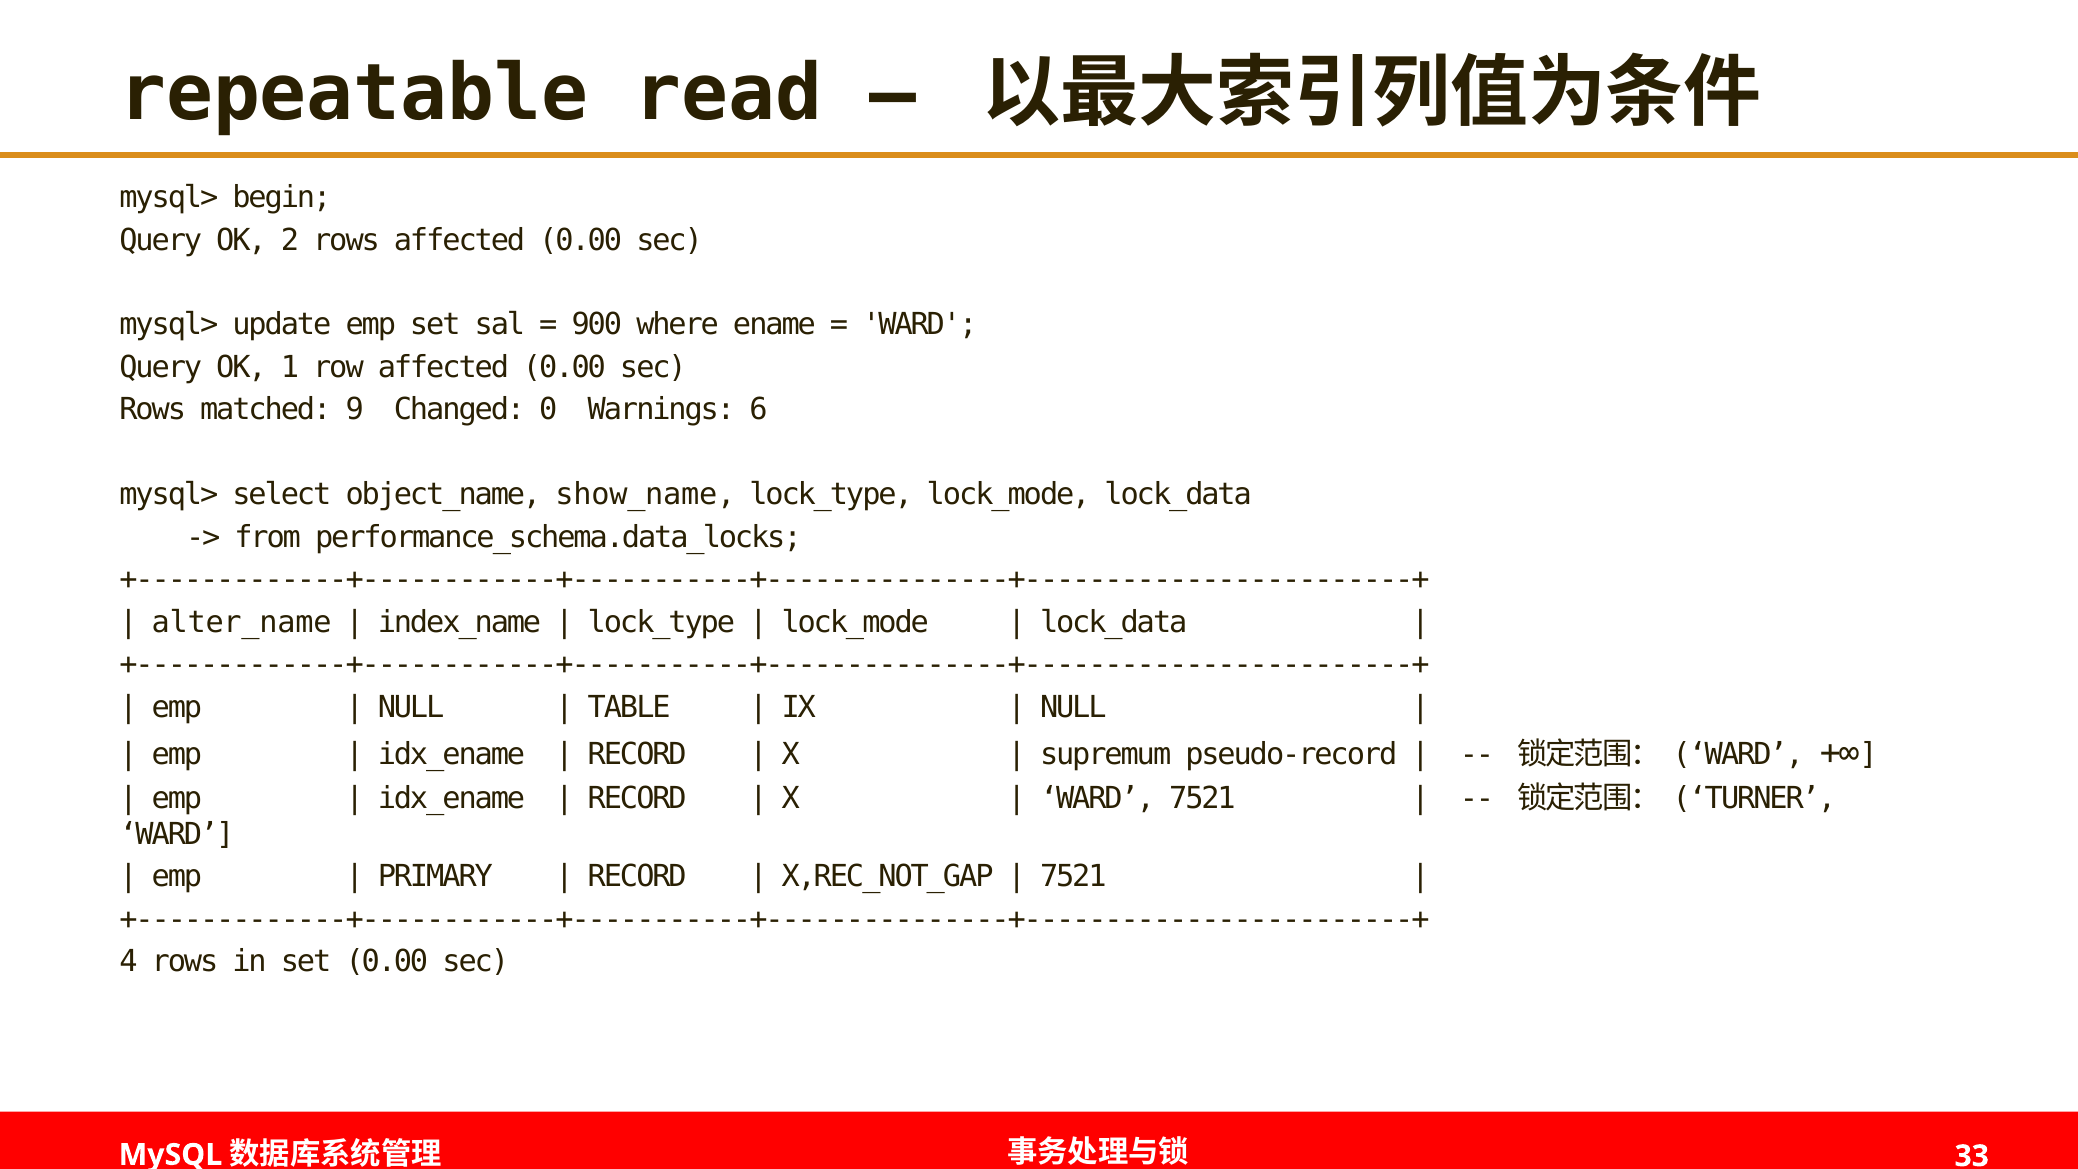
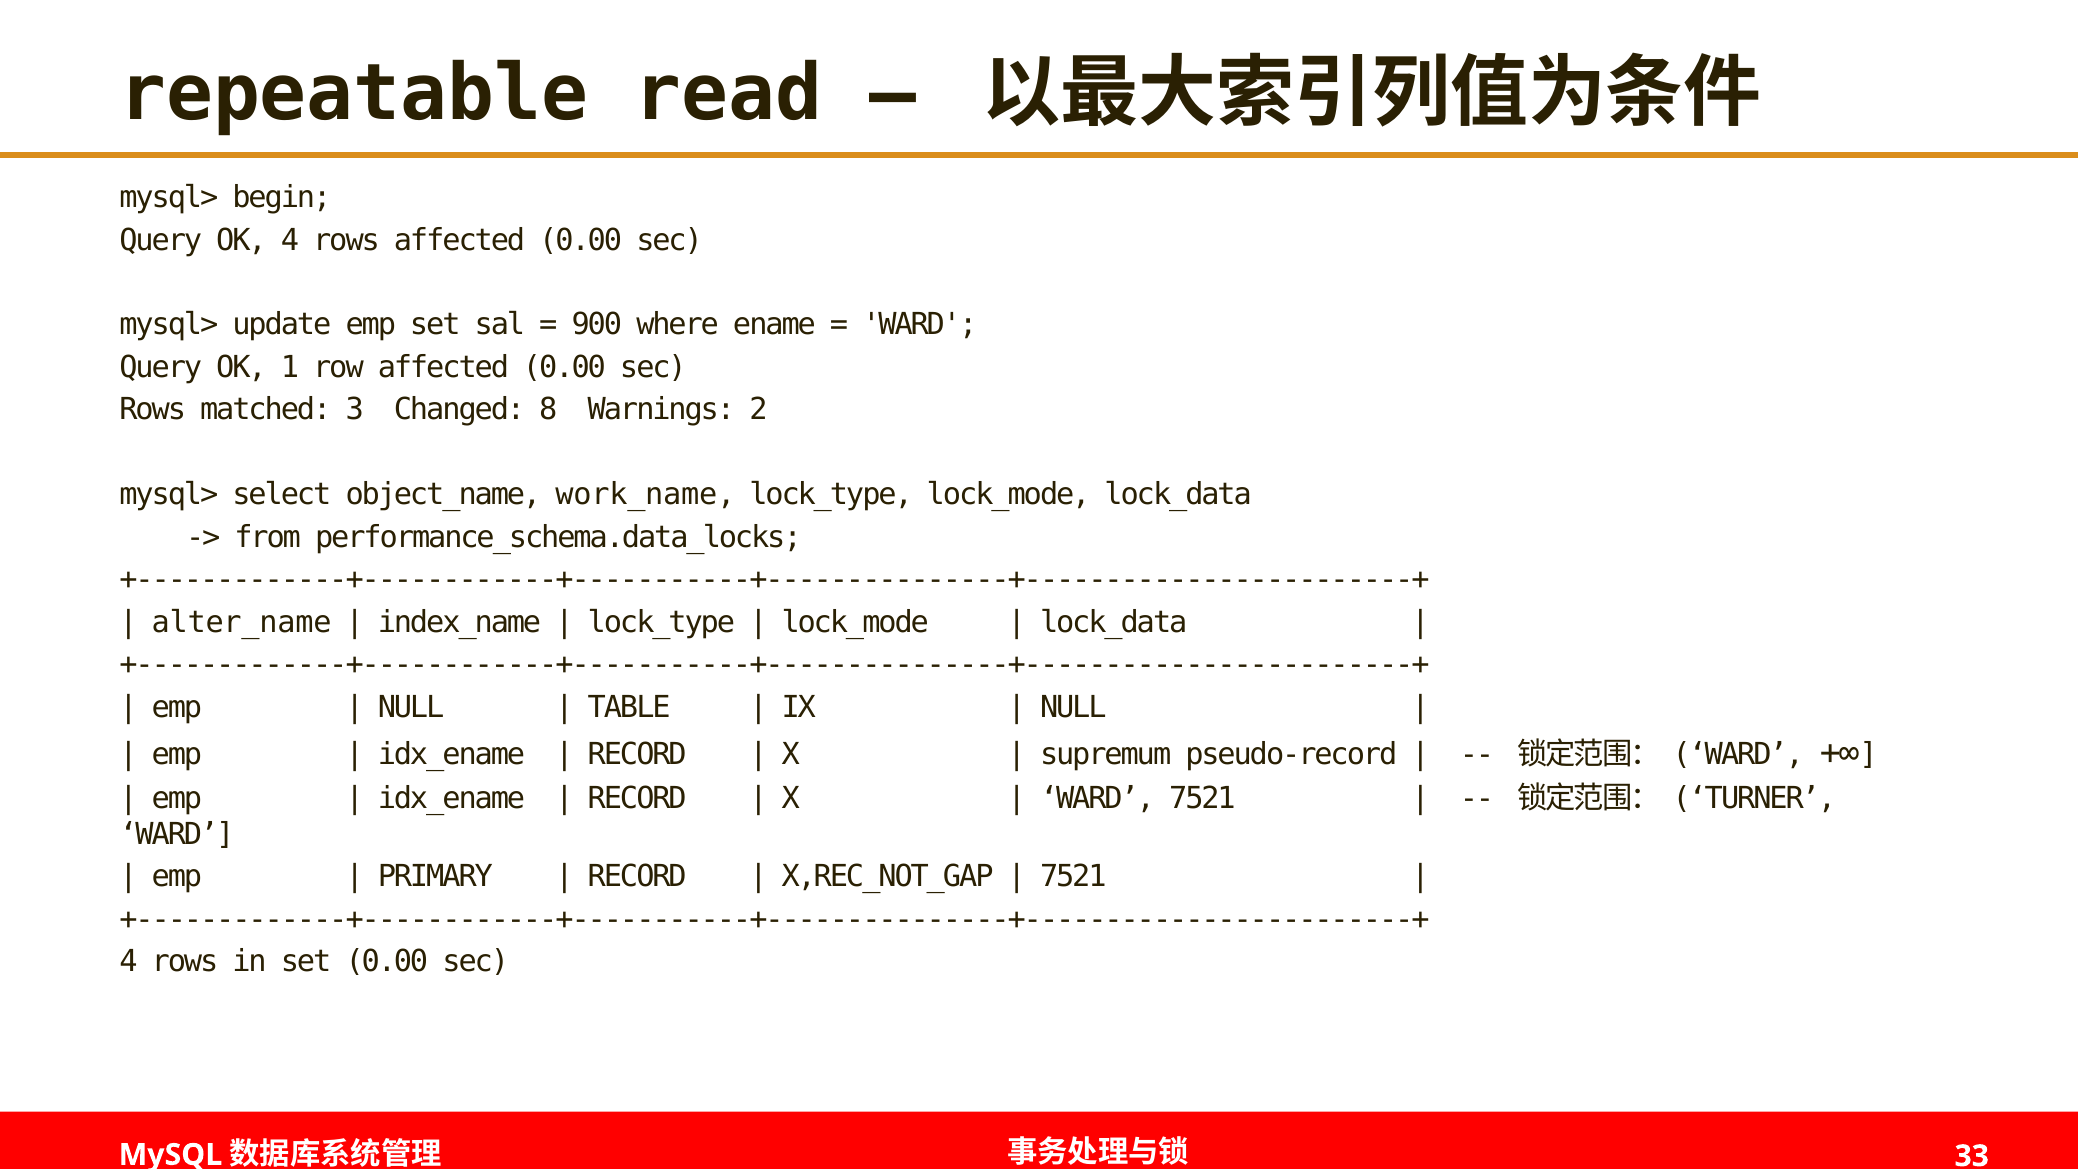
OK 2: 2 -> 4 (290, 240)
9: 9 -> 3 (355, 410)
0: 0 -> 8 (548, 410)
6: 6 -> 2 (758, 410)
show_name: show_name -> work_name (645, 495)
